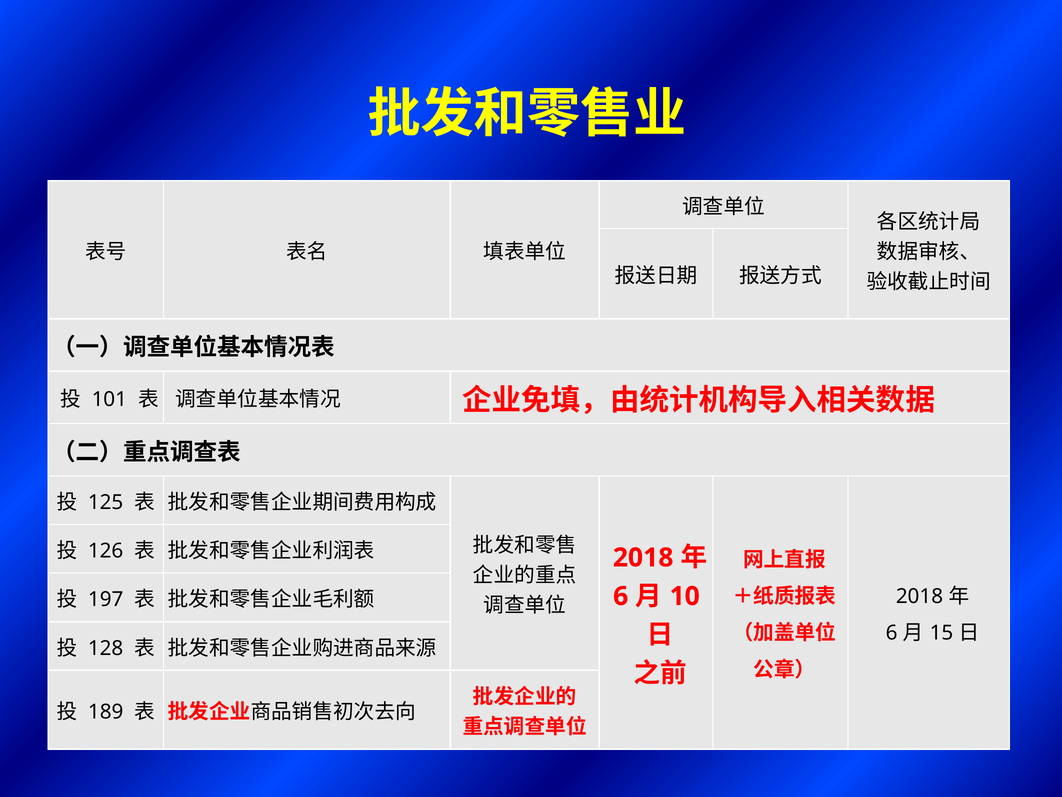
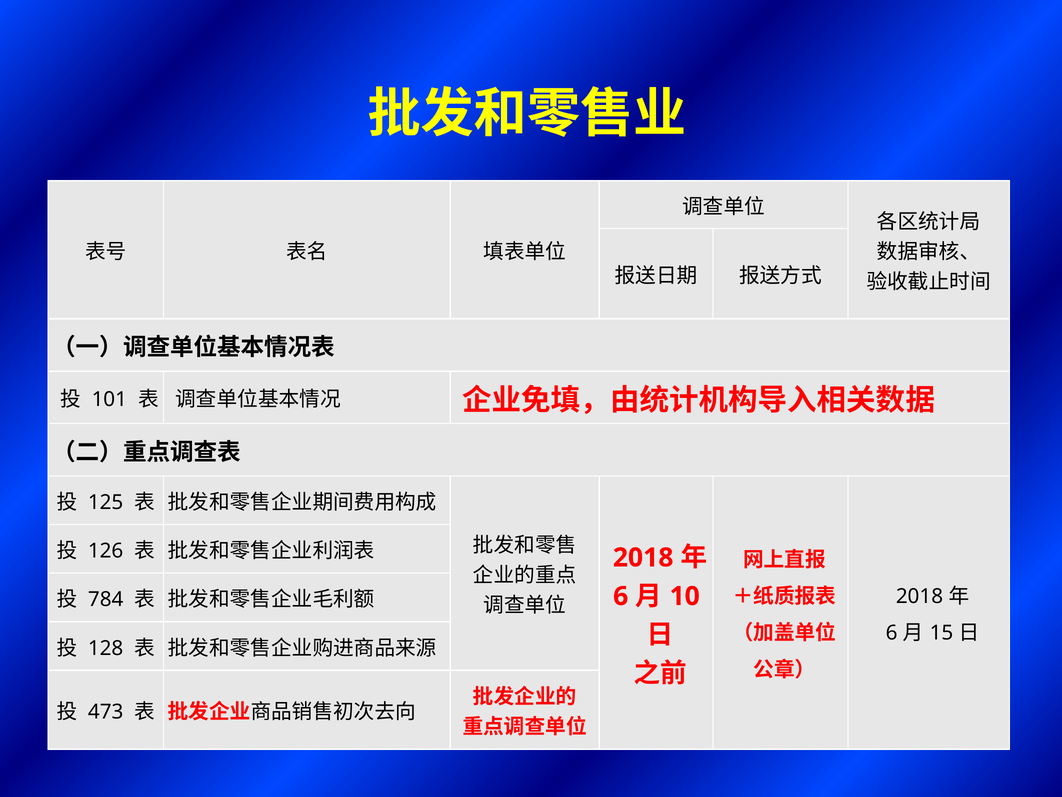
197: 197 -> 784 (106, 599)
189: 189 -> 473 (106, 712)
